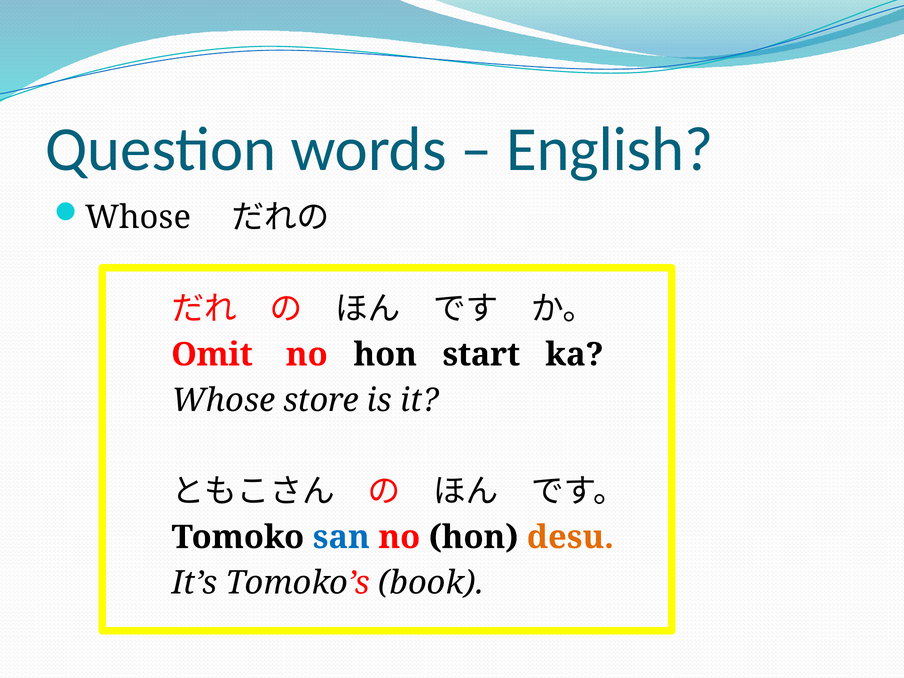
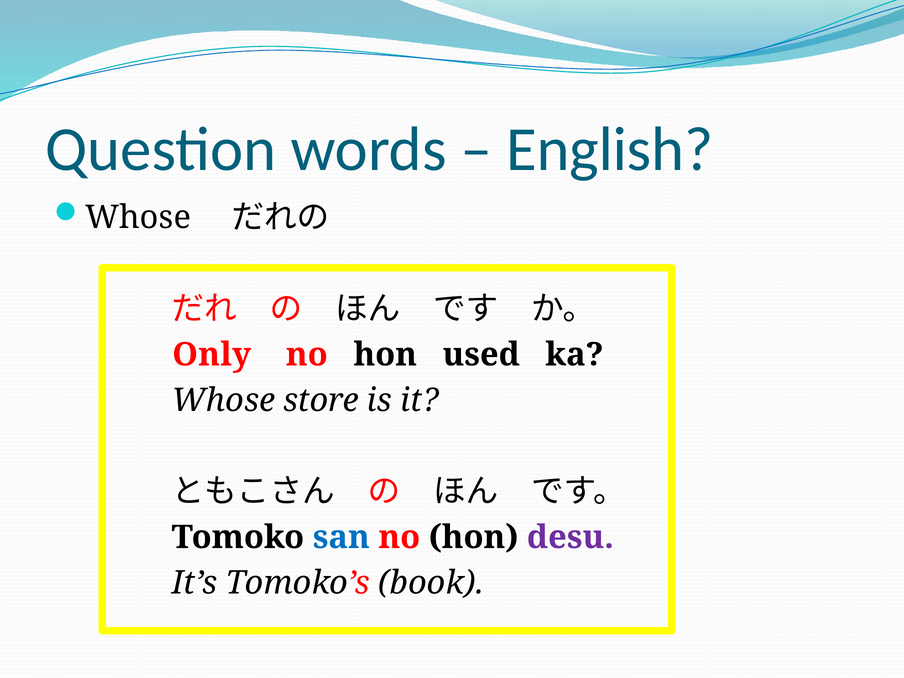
Omit: Omit -> Only (212, 355)
start: start -> used (481, 355)
desu colour: orange -> purple (570, 537)
